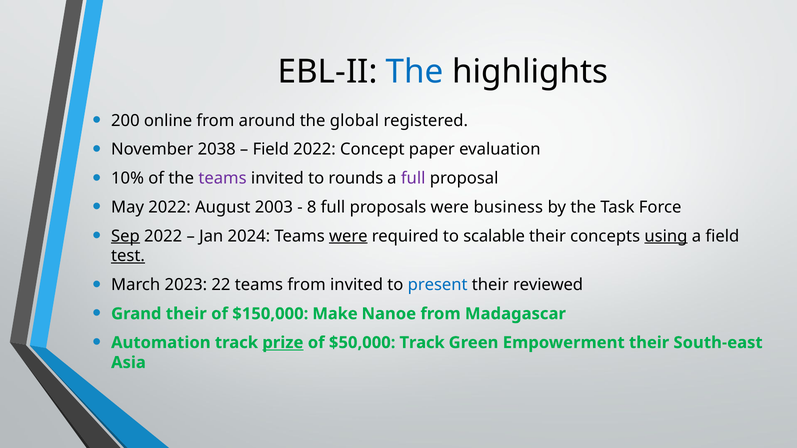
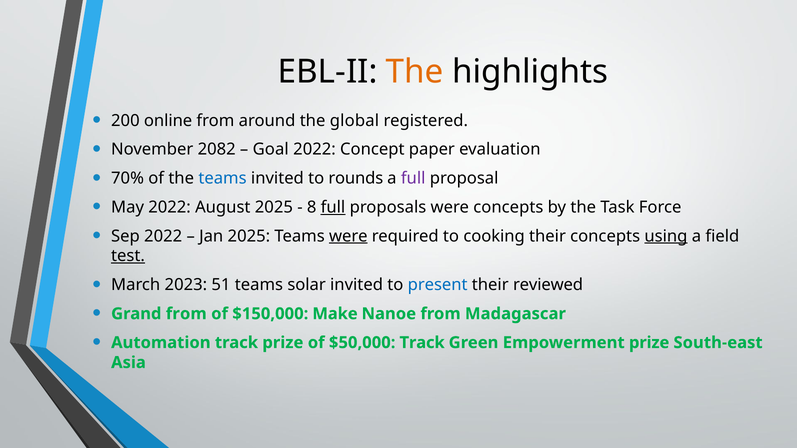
The colour: blue -> orange (415, 72)
2038: 2038 -> 2082 (217, 150)
Field: Field -> Goal (271, 150)
10%: 10% -> 70% (128, 178)
teams colour: purple -> blue (222, 178)
August 2003: 2003 -> 2025 (274, 207)
full underline: none -> present (333, 207)
were business: business -> concepts (508, 207)
Sep underline: present -> none (125, 236)
Jan 2024: 2024 -> 2025 (249, 236)
scalable: scalable -> cooking (494, 236)
22: 22 -> 51 (221, 285)
teams from: from -> solar (307, 285)
Grand their: their -> from (186, 314)
prize underline: present -> none (283, 343)
Empowerment their: their -> prize (649, 343)
